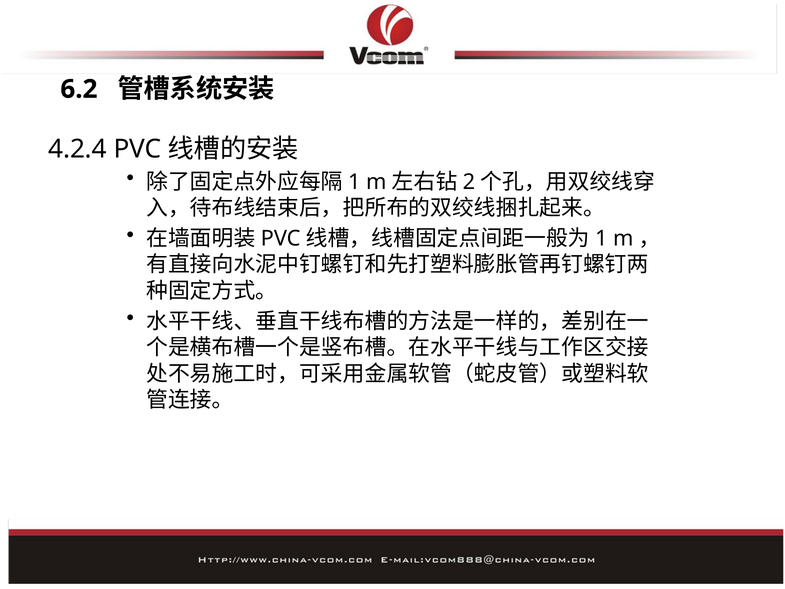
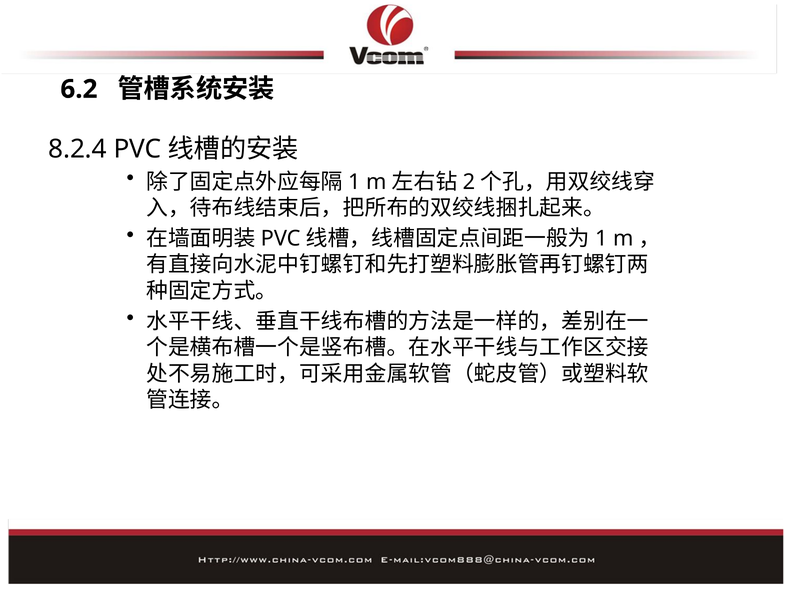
4.2.4: 4.2.4 -> 8.2.4 (77, 149)
